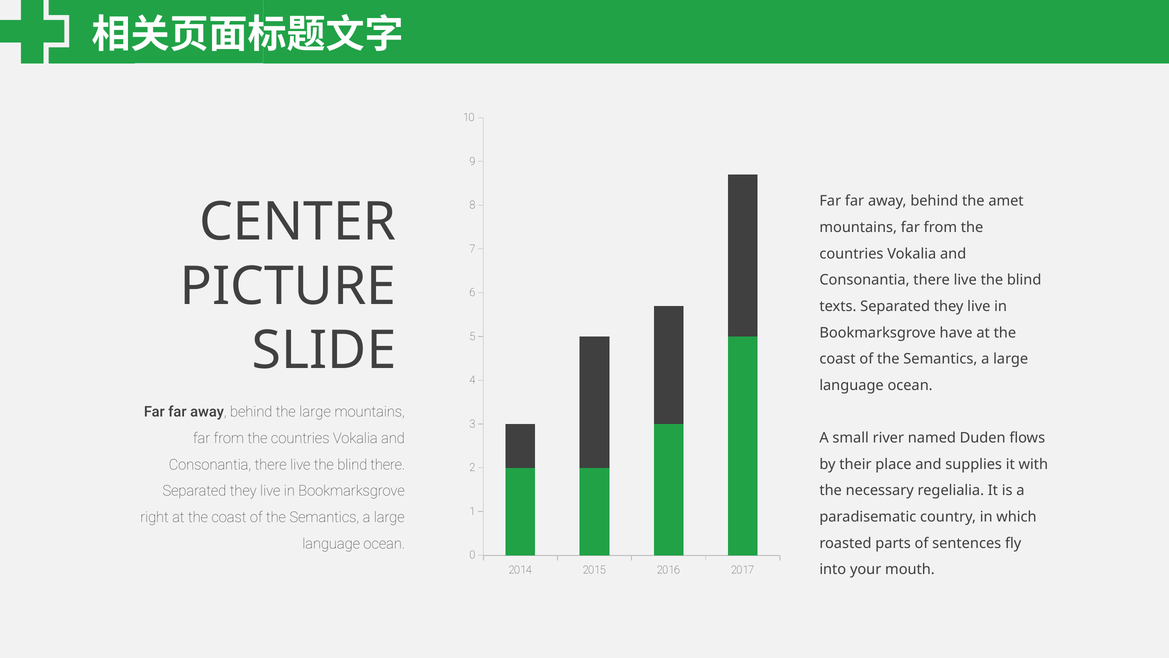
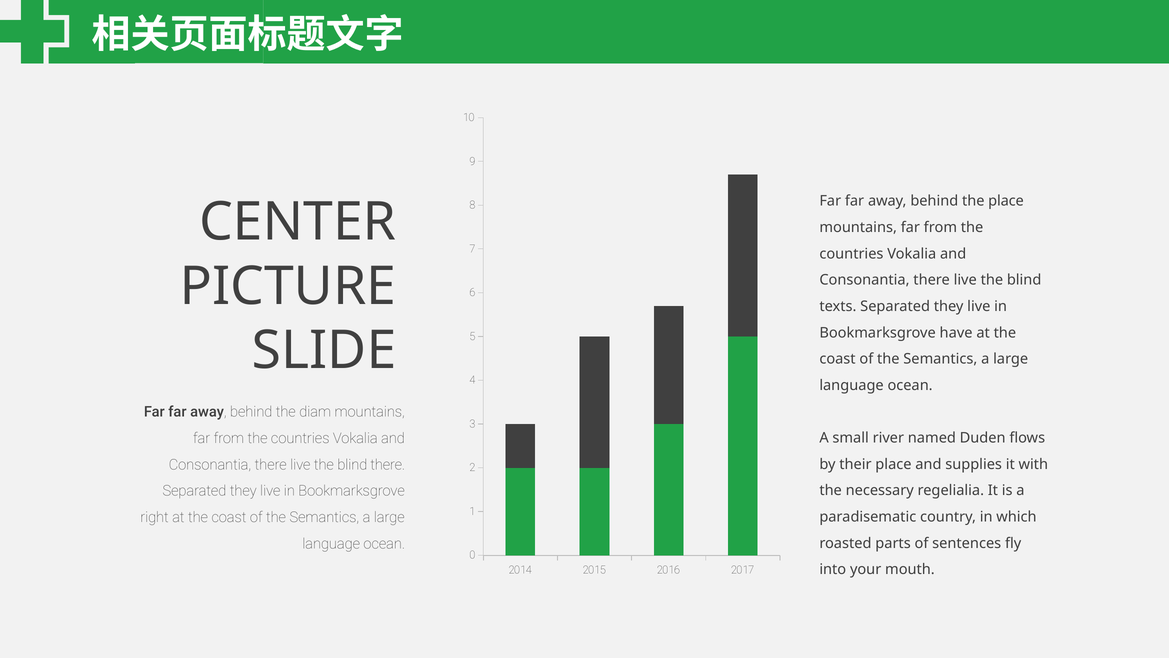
the amet: amet -> place (1006, 201)
the large: large -> diam (315, 412)
